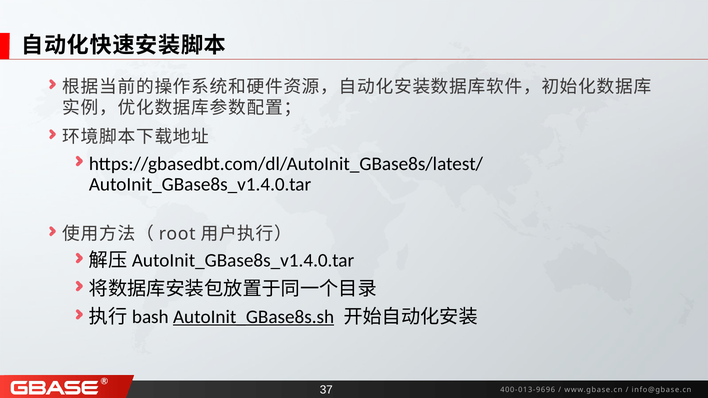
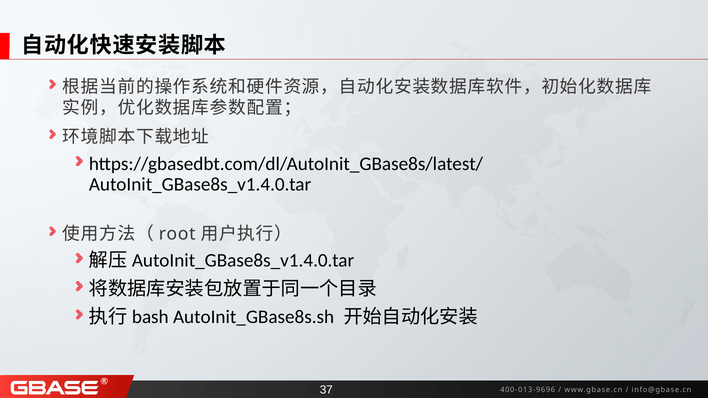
AutoInit_GBase8s.sh underline: present -> none (254, 317)
